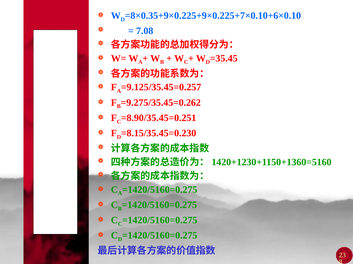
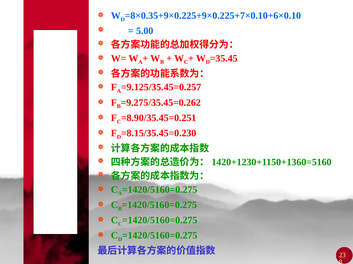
7.08: 7.08 -> 5.00 (145, 31)
